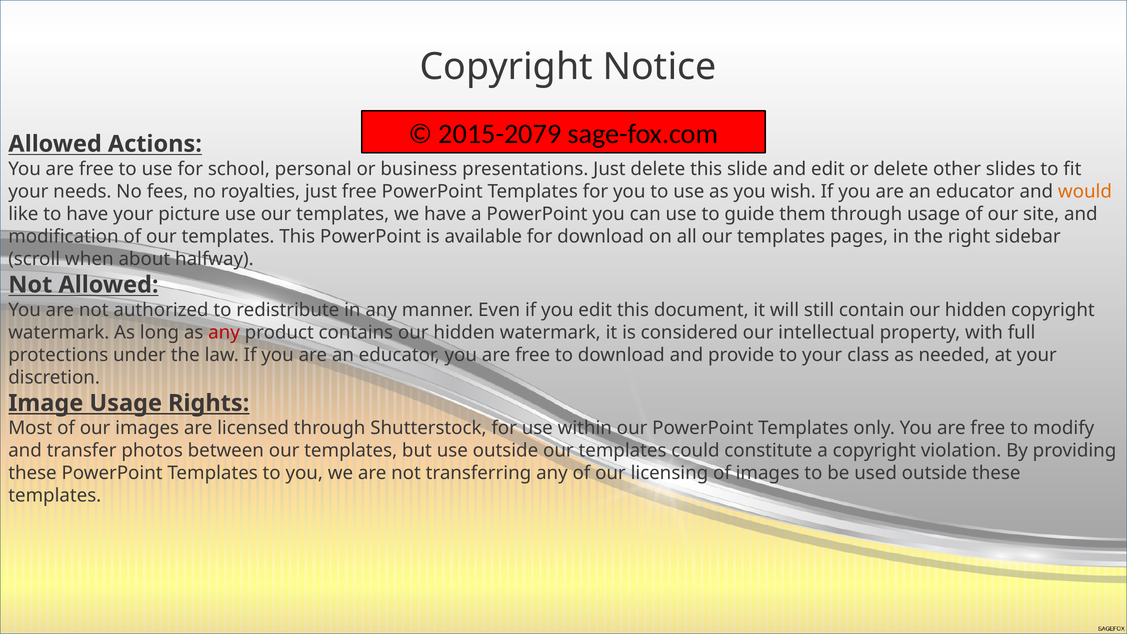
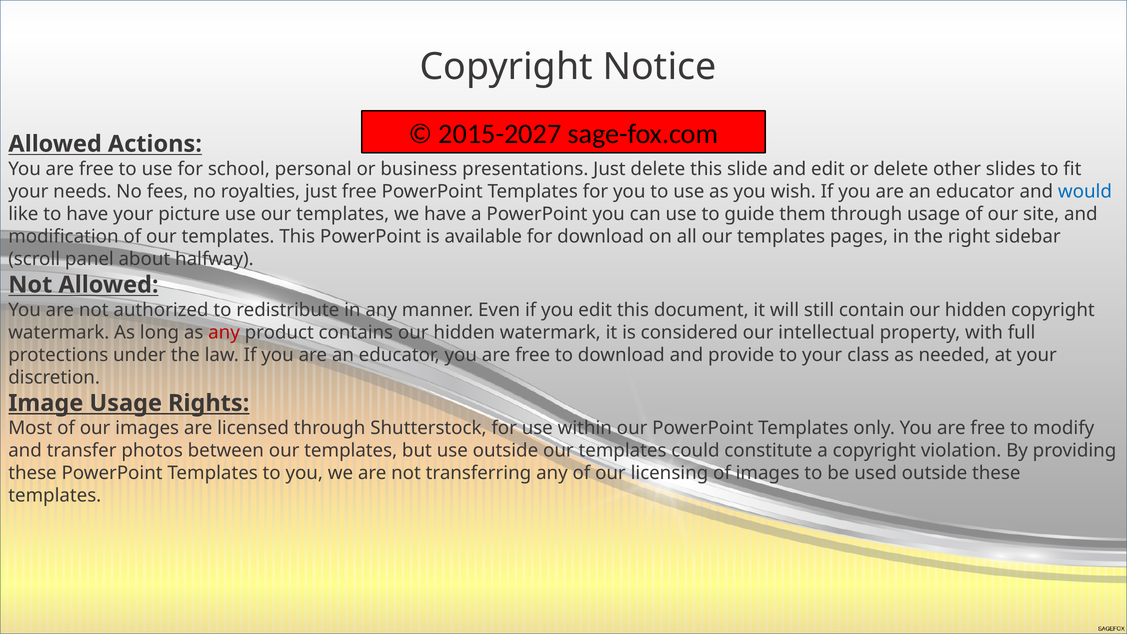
2015-2079: 2015-2079 -> 2015-2027 (500, 134)
would colour: orange -> blue (1085, 192)
when: when -> panel (89, 259)
